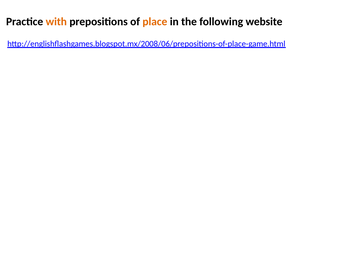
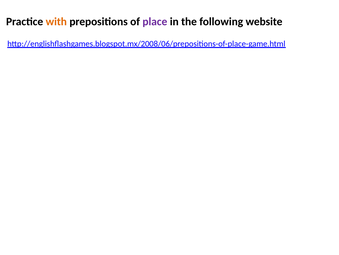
place colour: orange -> purple (155, 22)
